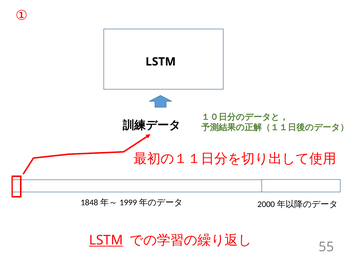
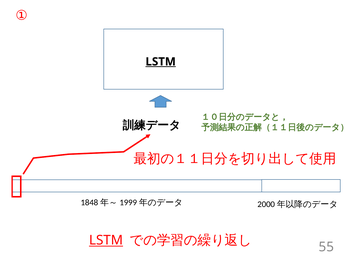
LSTM underline: none -> present (161, 62)
